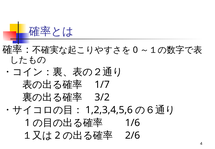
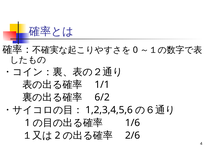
1/7: 1/7 -> 1/1 (102, 85)
3/2: 3/2 -> 6/2 (102, 97)
